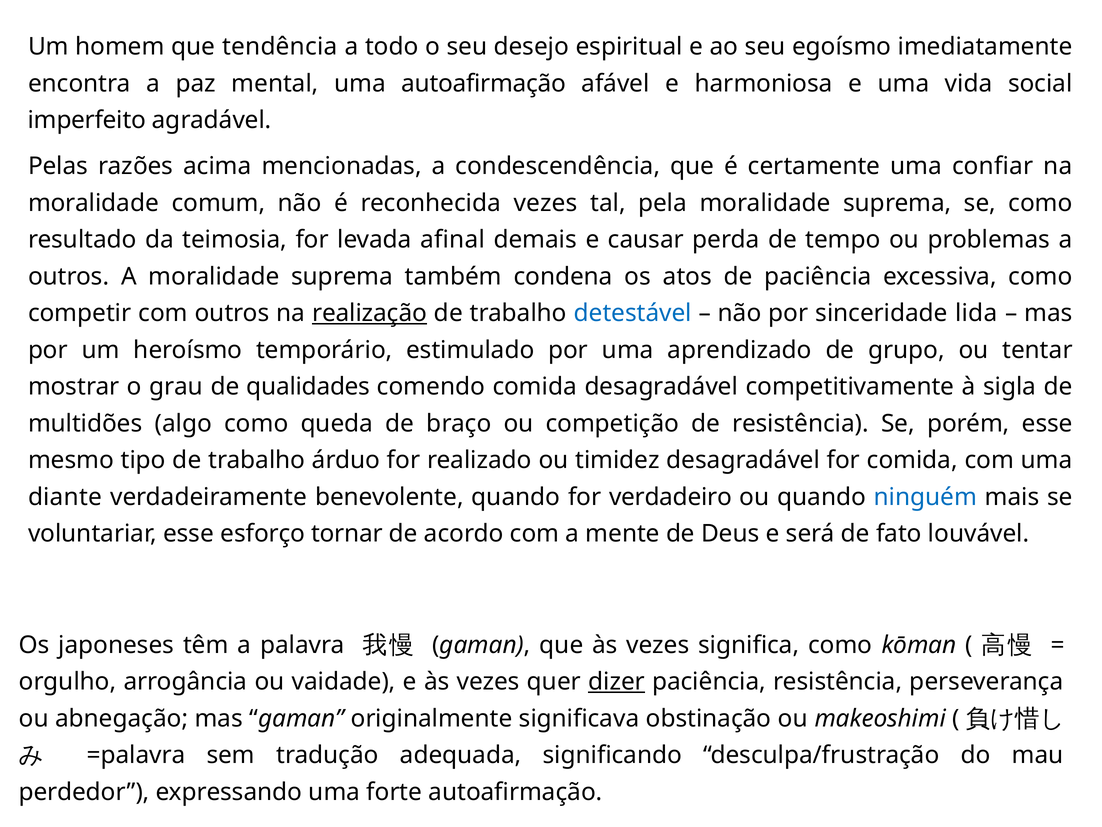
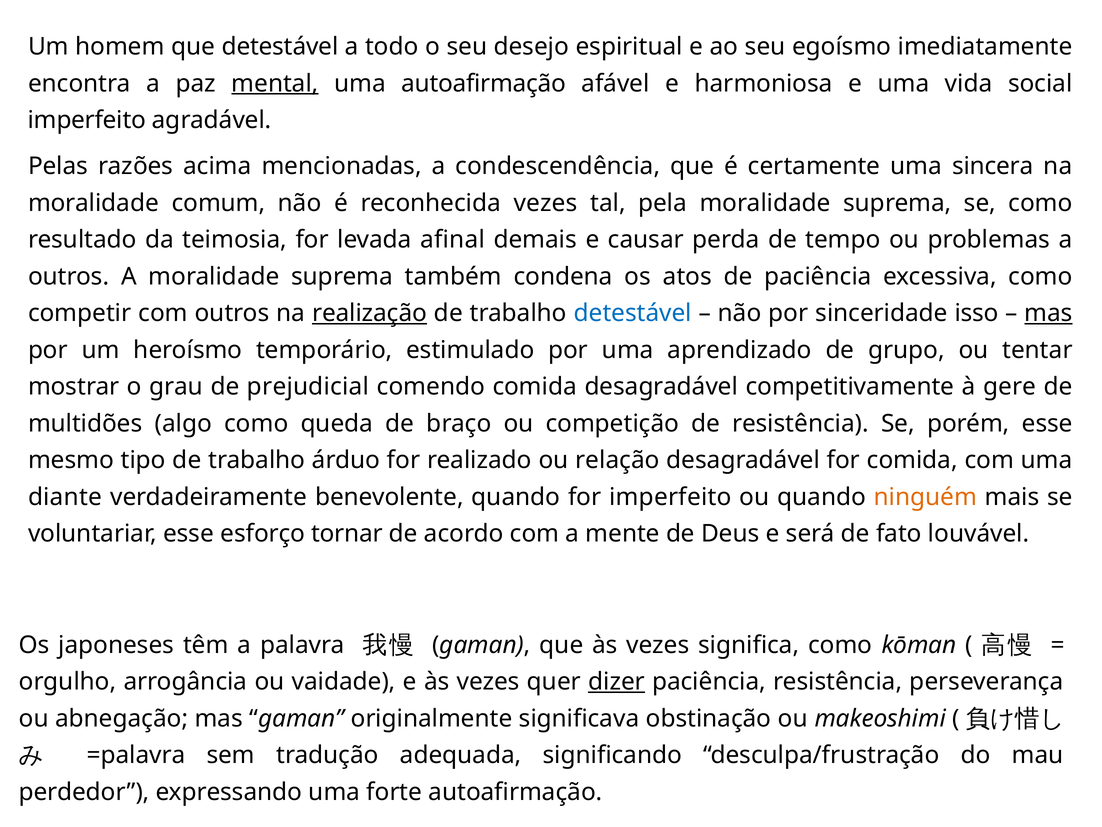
que tendência: tendência -> detestável (280, 47)
mental underline: none -> present (275, 83)
confiar: confiar -> sincera (993, 166)
lida: lida -> isso (977, 313)
mas underline: none -> present (1048, 313)
qualidades: qualidades -> prejudicial (308, 387)
sigla: sigla -> gere (1010, 387)
timidez: timidez -> relação (617, 460)
for verdadeiro: verdadeiro -> imperfeito (670, 497)
ninguém colour: blue -> orange (925, 497)
